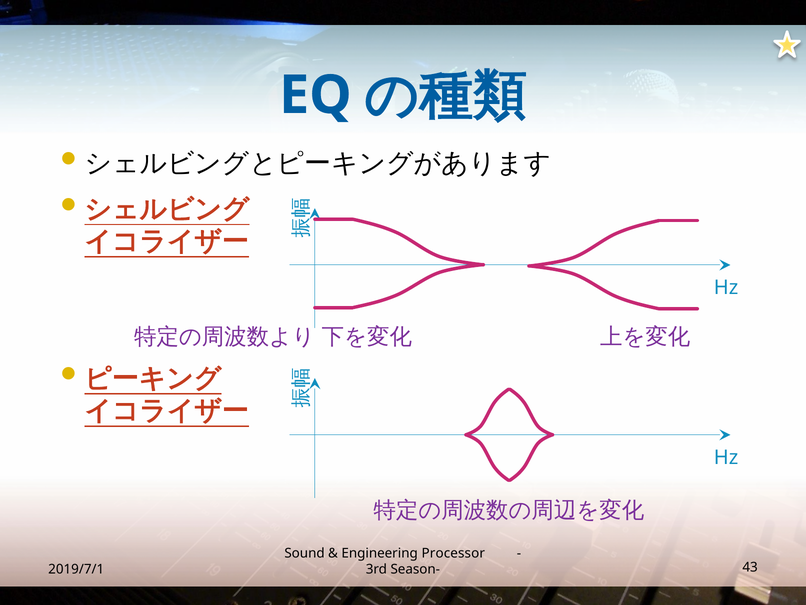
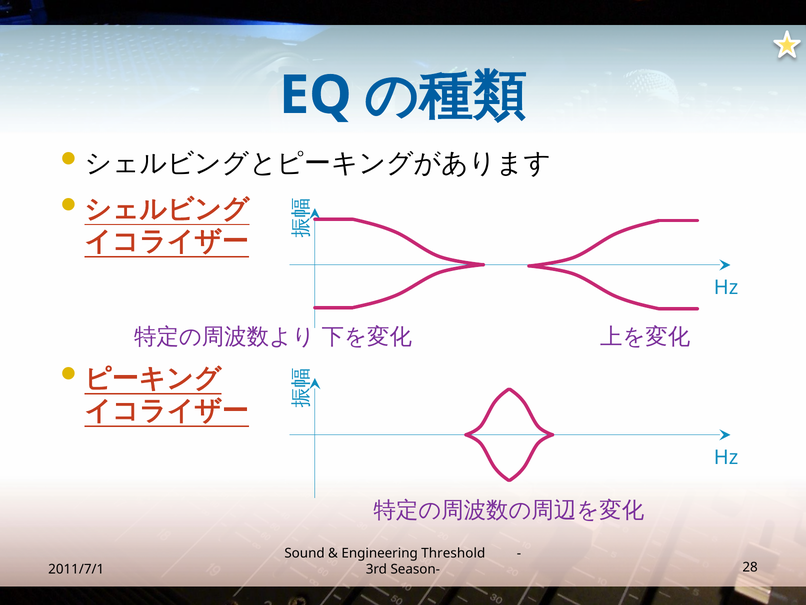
Processor: Processor -> Threshold (453, 553)
2019/7/1: 2019/7/1 -> 2011/7/1 (76, 569)
43: 43 -> 28 (750, 567)
